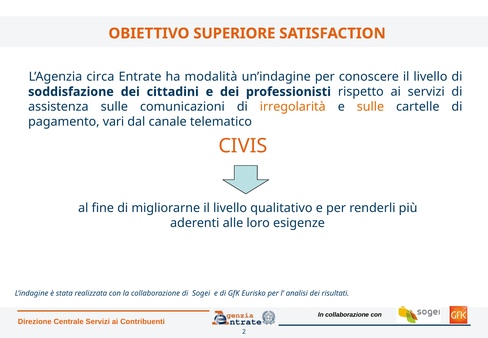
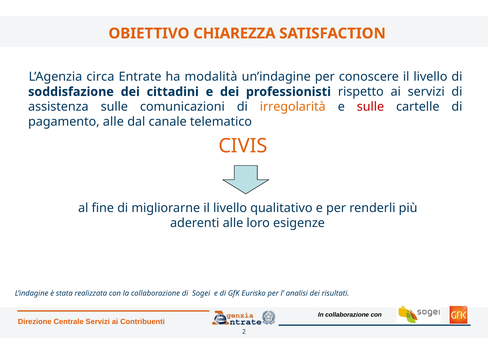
SUPERIORE: SUPERIORE -> CHIAREZZA (234, 33)
sulle colour: orange -> red (370, 107)
pagamento vari: vari -> alle (113, 122)
